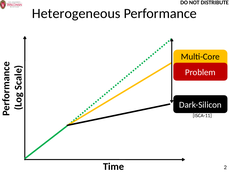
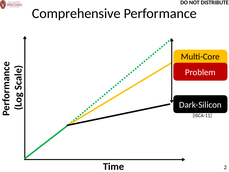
Heterogeneous: Heterogeneous -> Comprehensive (76, 13)
